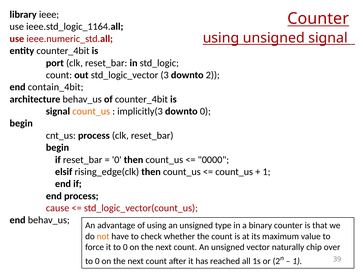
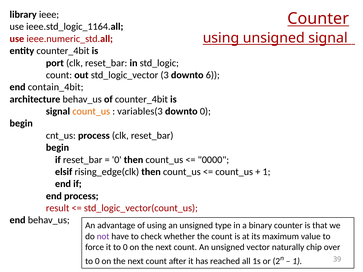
downto 2: 2 -> 6 (213, 75)
implicitly(3: implicitly(3 -> variables(3 (140, 111)
cause: cause -> result (58, 208)
not colour: orange -> purple (103, 237)
